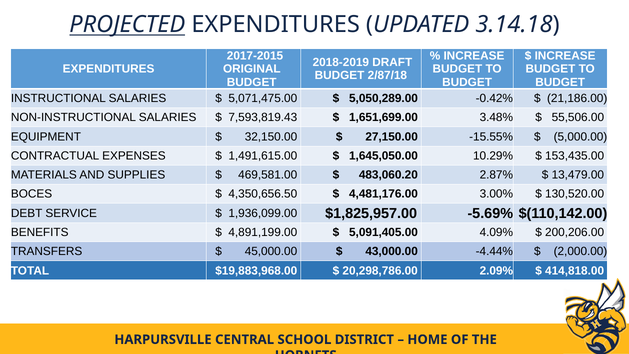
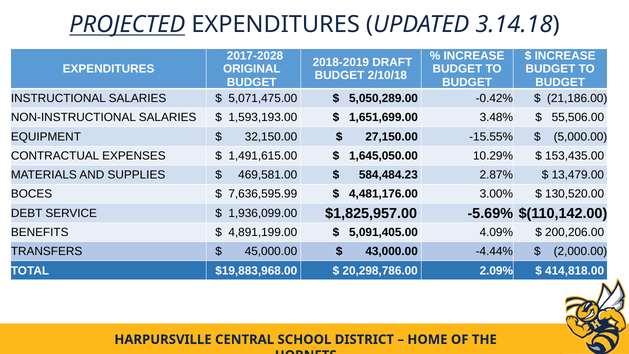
2017-2015: 2017-2015 -> 2017-2028 (255, 56)
2/87/18: 2/87/18 -> 2/10/18 (387, 76)
7,593,819.43: 7,593,819.43 -> 1,593,193.00 (263, 117)
483,060.20: 483,060.20 -> 584,484.23 (388, 175)
4,350,656.50: 4,350,656.50 -> 7,636,595.99 (263, 194)
